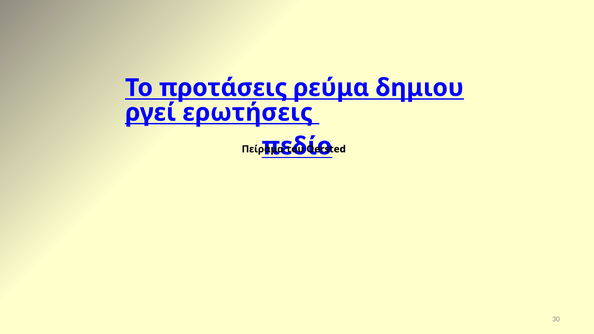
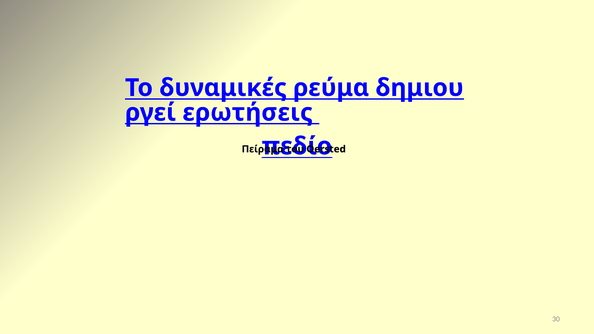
προτάσεις: προτάσεις -> δυναμικές (223, 88)
